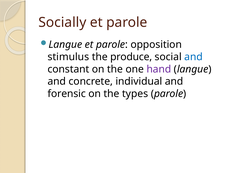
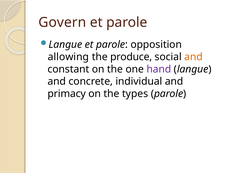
Socially: Socially -> Govern (62, 22)
stimulus: stimulus -> allowing (68, 57)
and colour: blue -> orange (193, 57)
forensic: forensic -> primacy (67, 93)
